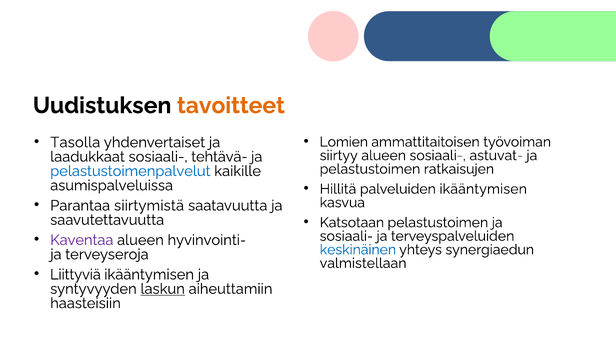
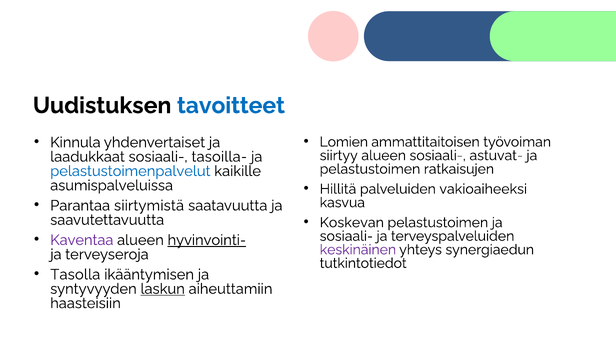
tavoitteet colour: orange -> blue (231, 105)
Tasolla: Tasolla -> Kinnula (75, 142)
tehtävä-: tehtävä- -> tasoilla- (219, 157)
palveluiden ikääntymisen: ikääntymisen -> vakioaiheeksi (483, 189)
Katsotaan: Katsotaan -> Koskevan (352, 222)
hyvinvointi- underline: none -> present (207, 240)
keskinäinen colour: blue -> purple (358, 249)
valmistellaan: valmistellaan -> tutkintotiedot (363, 263)
Liittyviä: Liittyviä -> Tasolla (75, 274)
